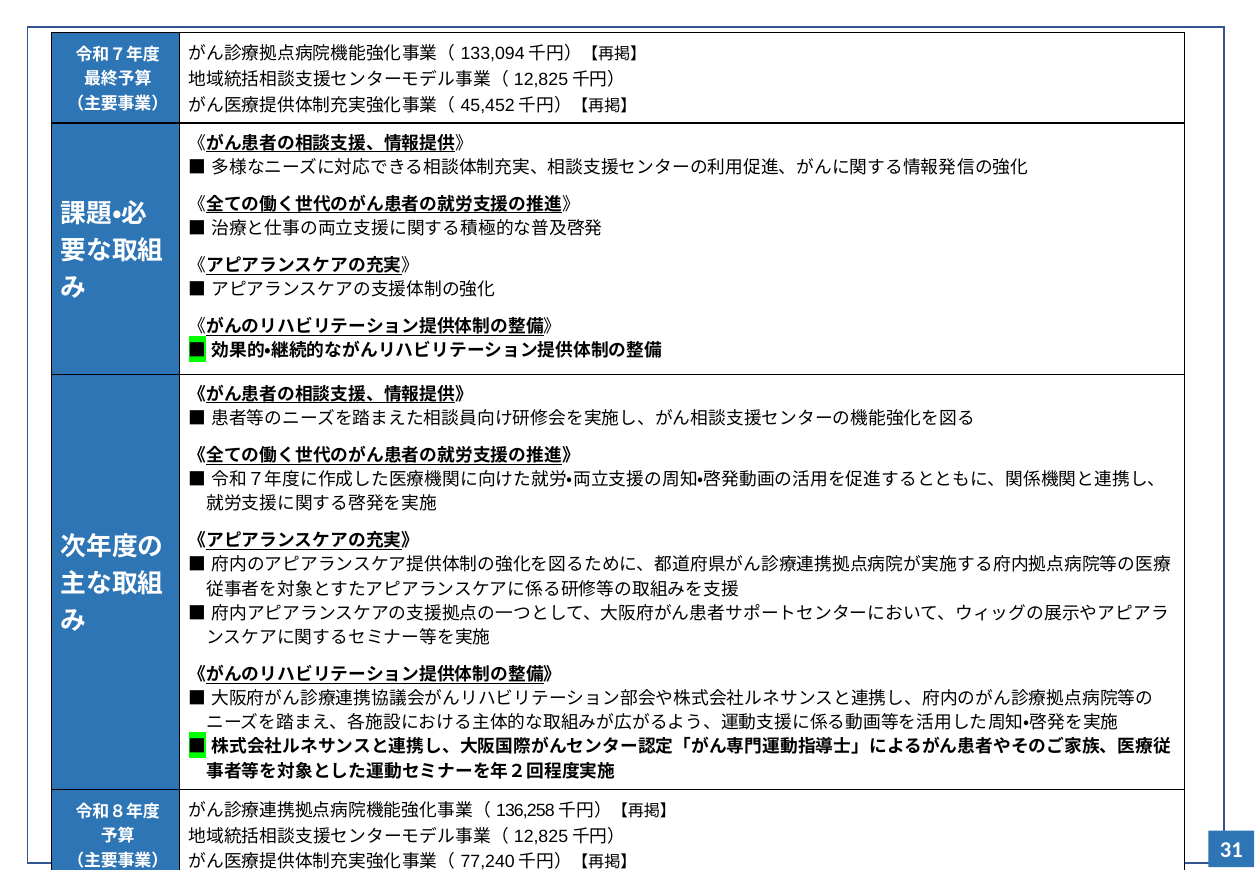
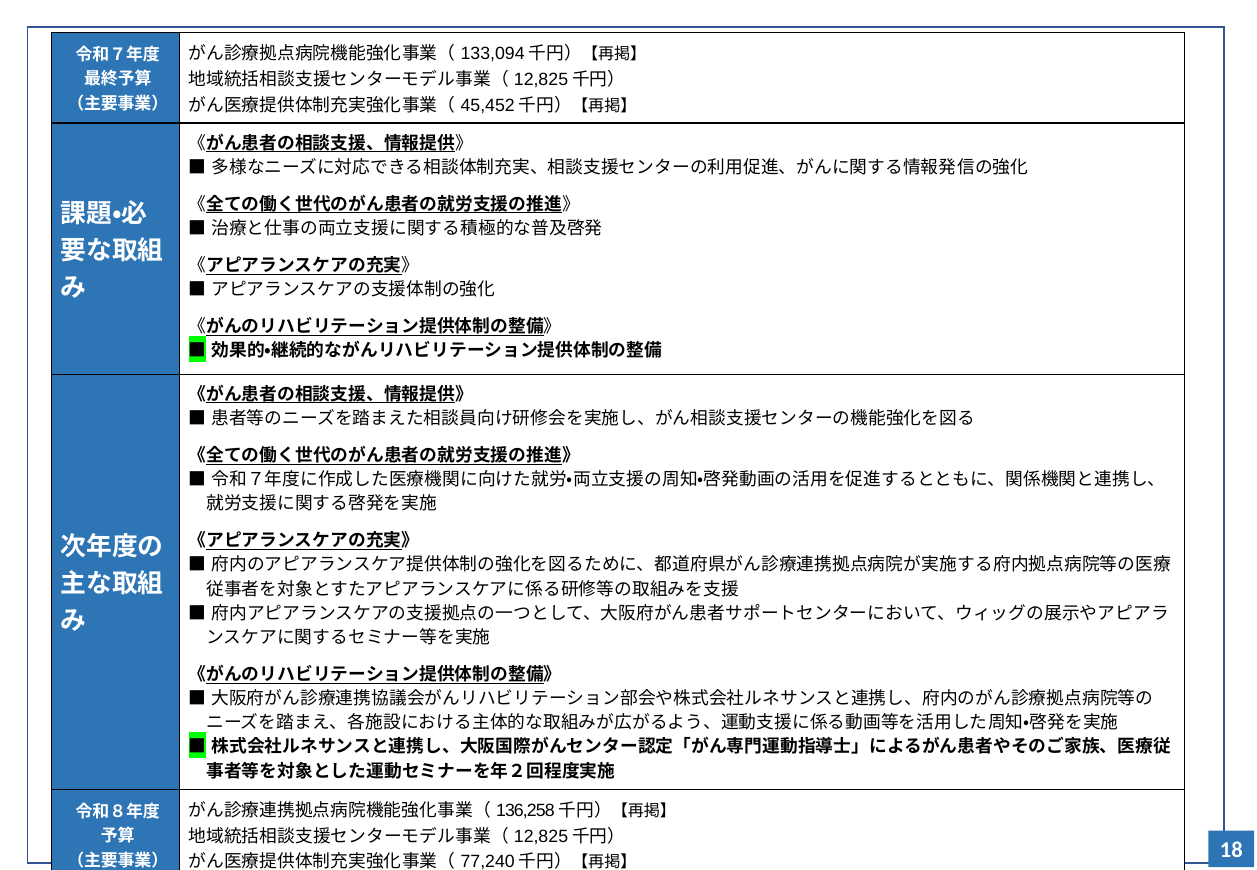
31: 31 -> 18 (1231, 851)
